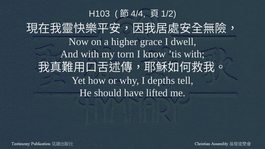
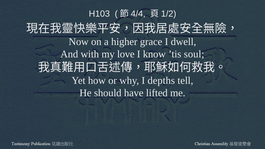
torn: torn -> love (126, 54)
’tis with: with -> soul (194, 54)
